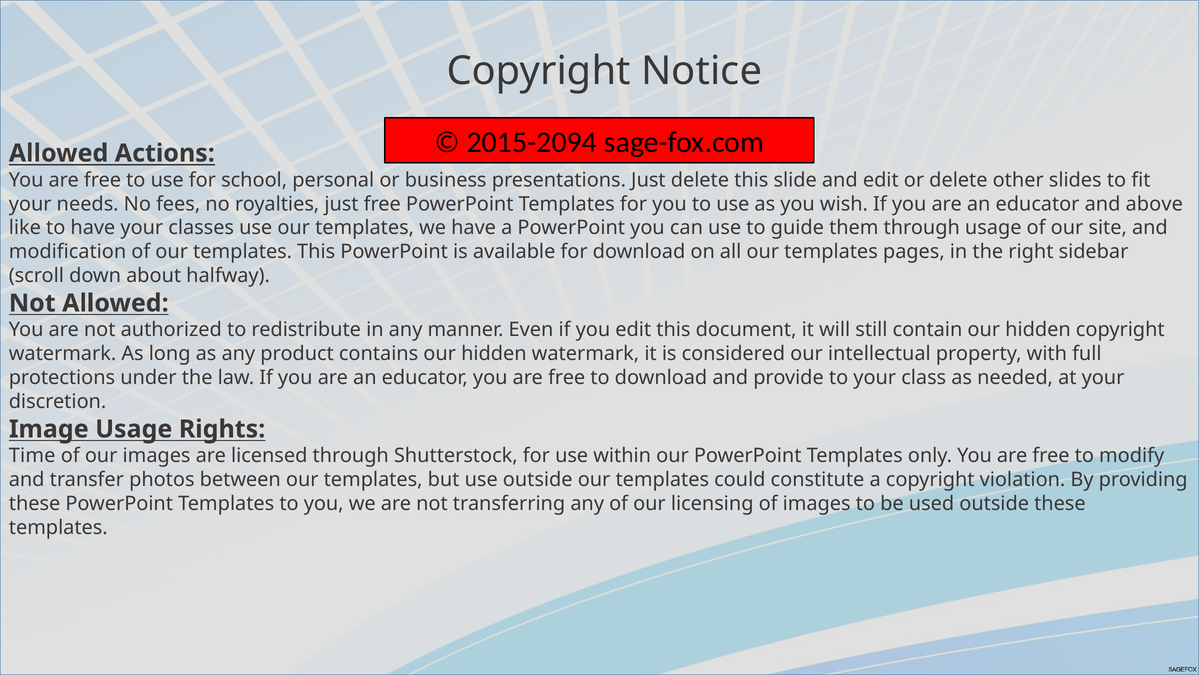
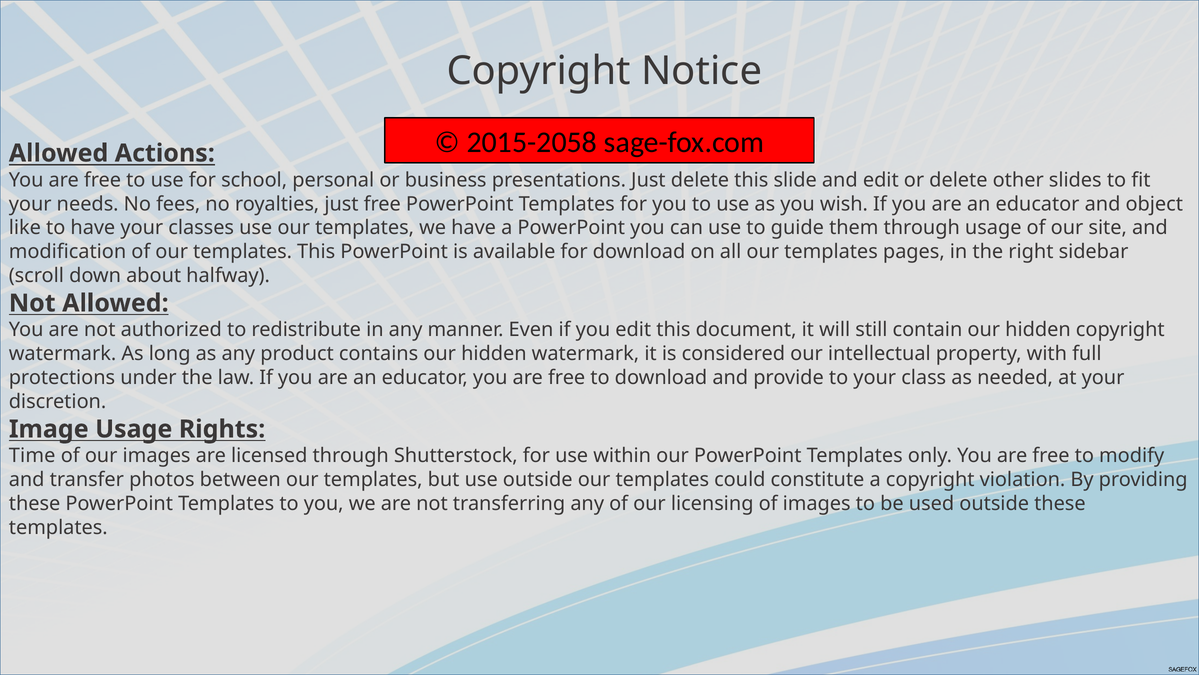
2015-2094: 2015-2094 -> 2015-2058 (532, 142)
above: above -> object (1154, 204)
